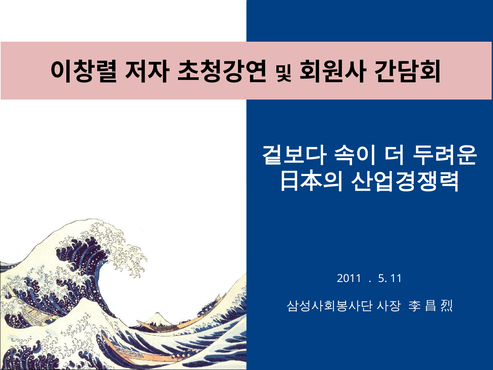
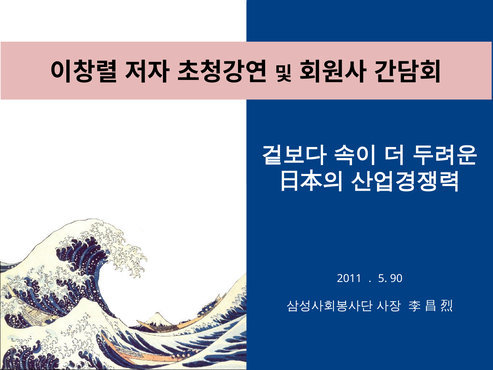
11: 11 -> 90 (396, 278)
